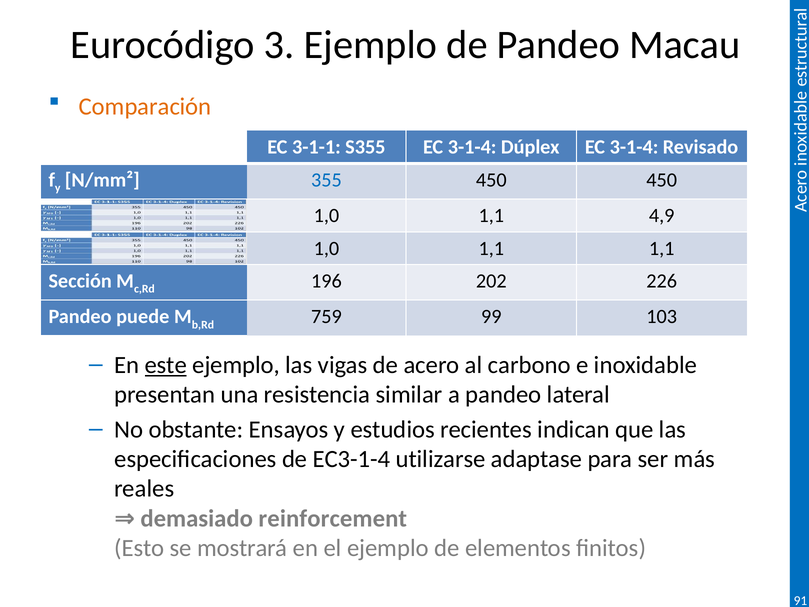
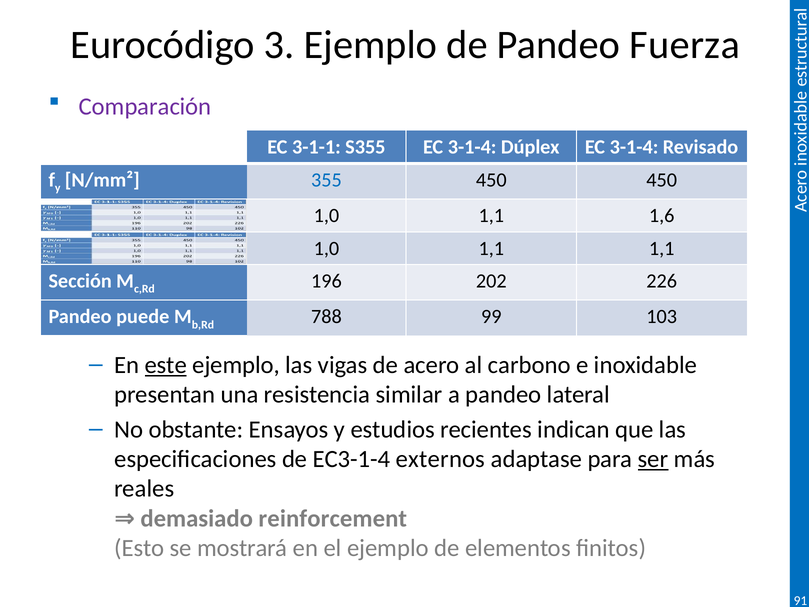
Macau: Macau -> Fuerza (685, 45)
Comparación colour: orange -> purple (145, 106)
4,9: 4,9 -> 1,6 (662, 216)
759: 759 -> 788 (326, 317)
utilizarse: utilizarse -> externos (440, 459)
ser underline: none -> present (653, 459)
